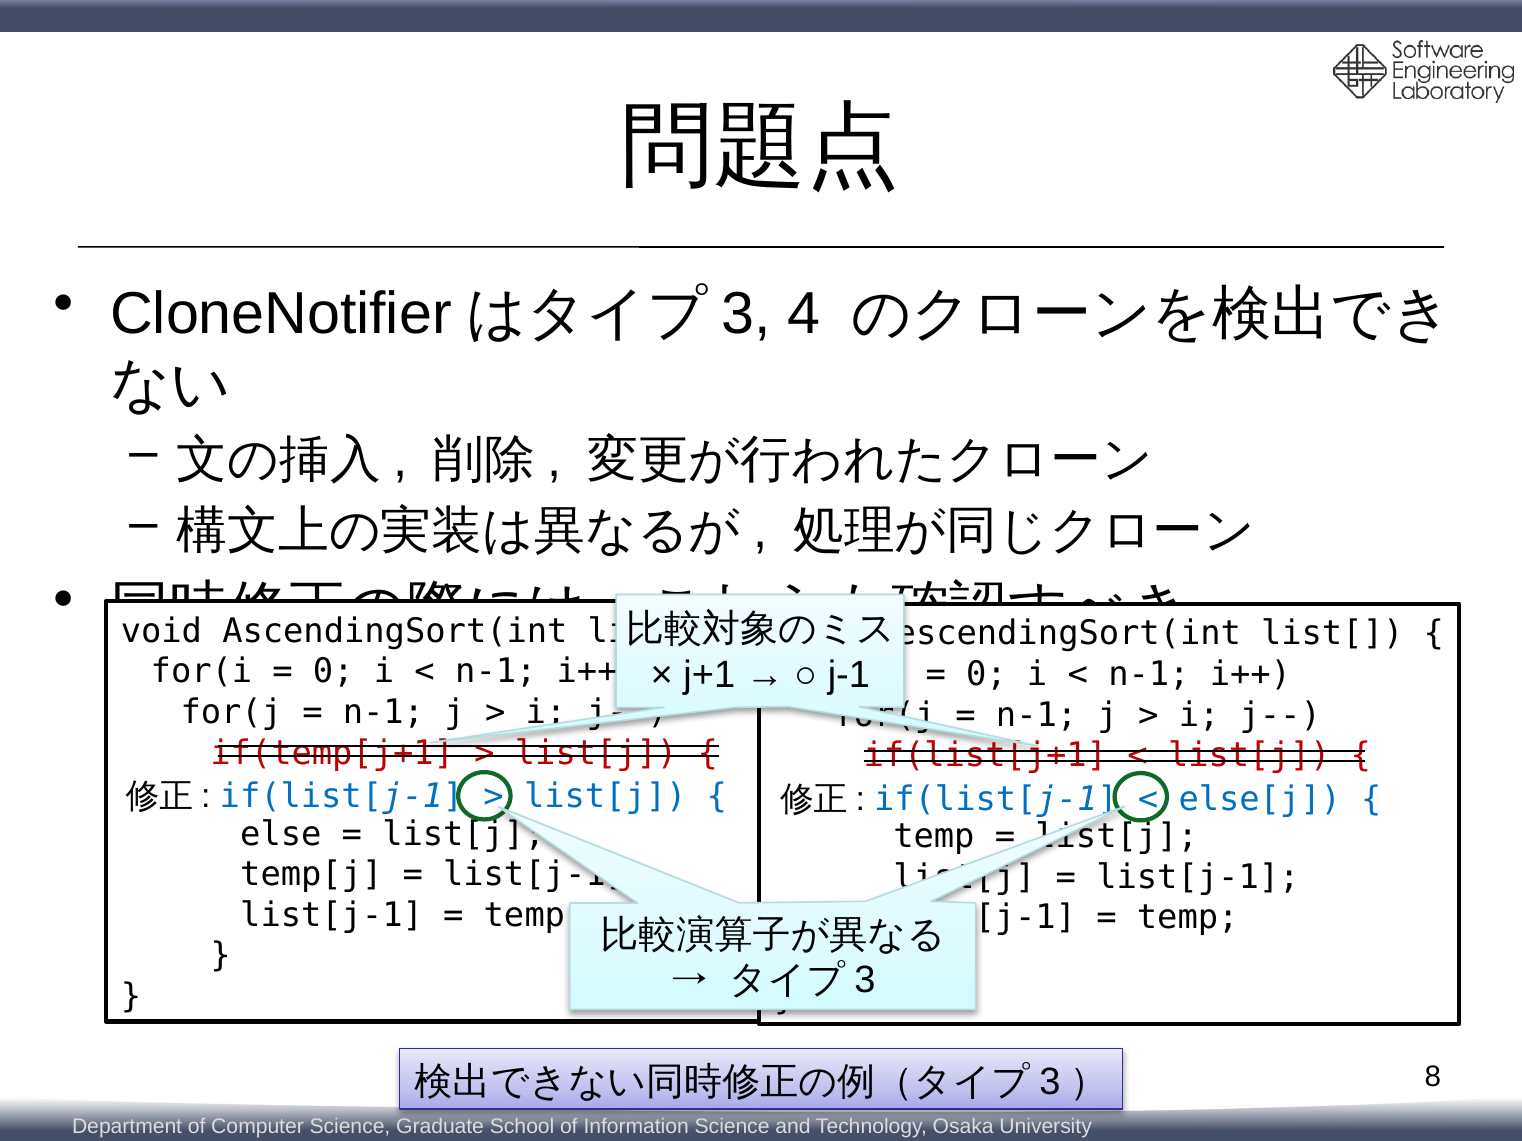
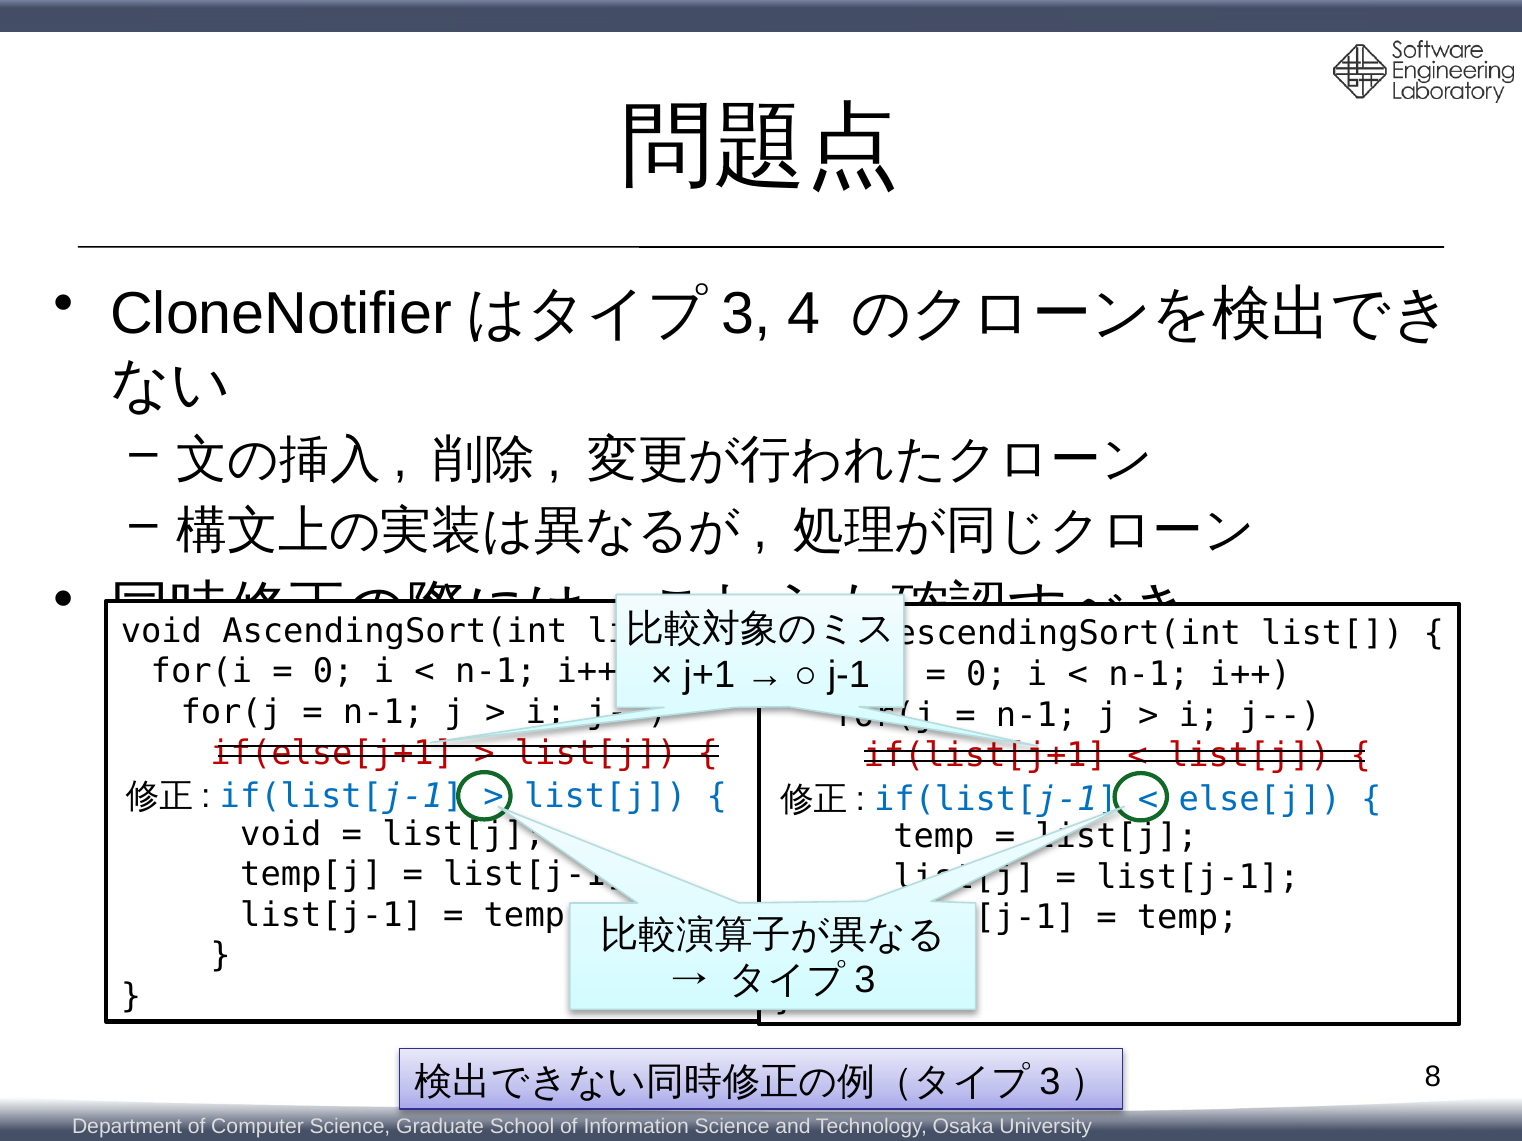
if(temp[j+1: if(temp[j+1 -> if(else[j+1 (332, 753)
else: else -> void (281, 834)
